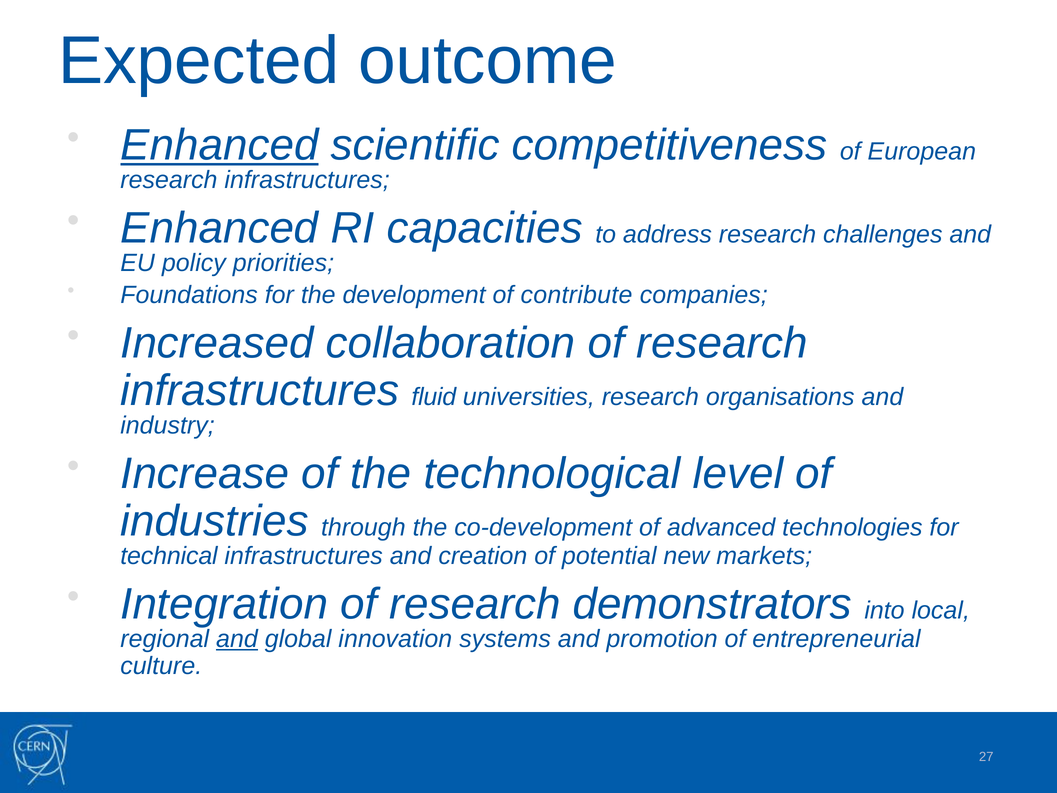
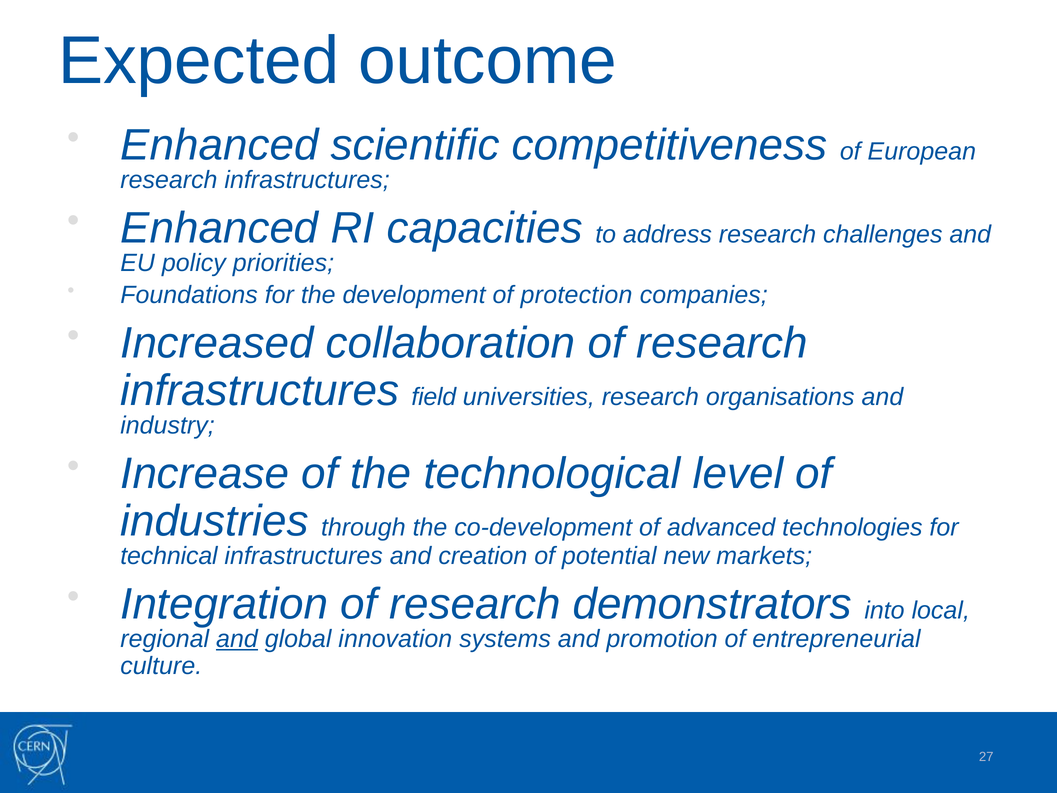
Enhanced underline: present -> none (219, 145)
contribute: contribute -> protection (576, 295)
fluid: fluid -> field (434, 397)
